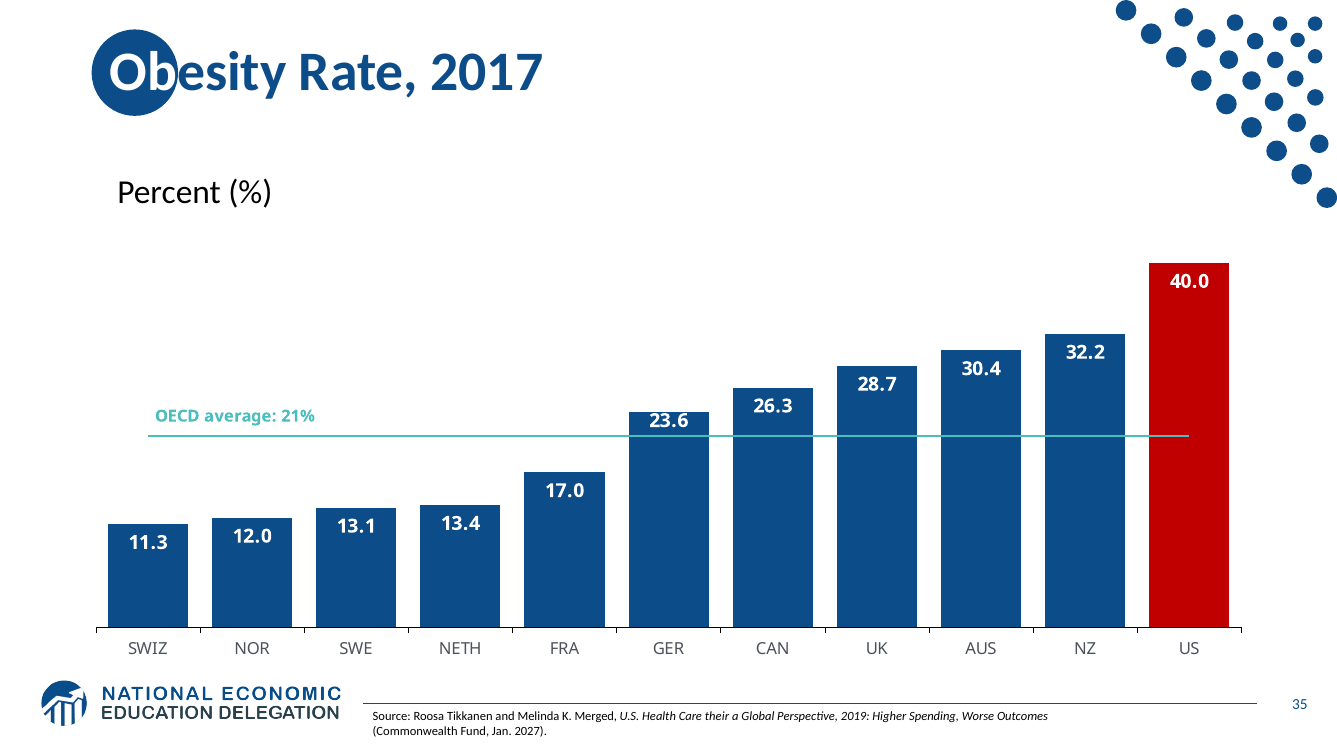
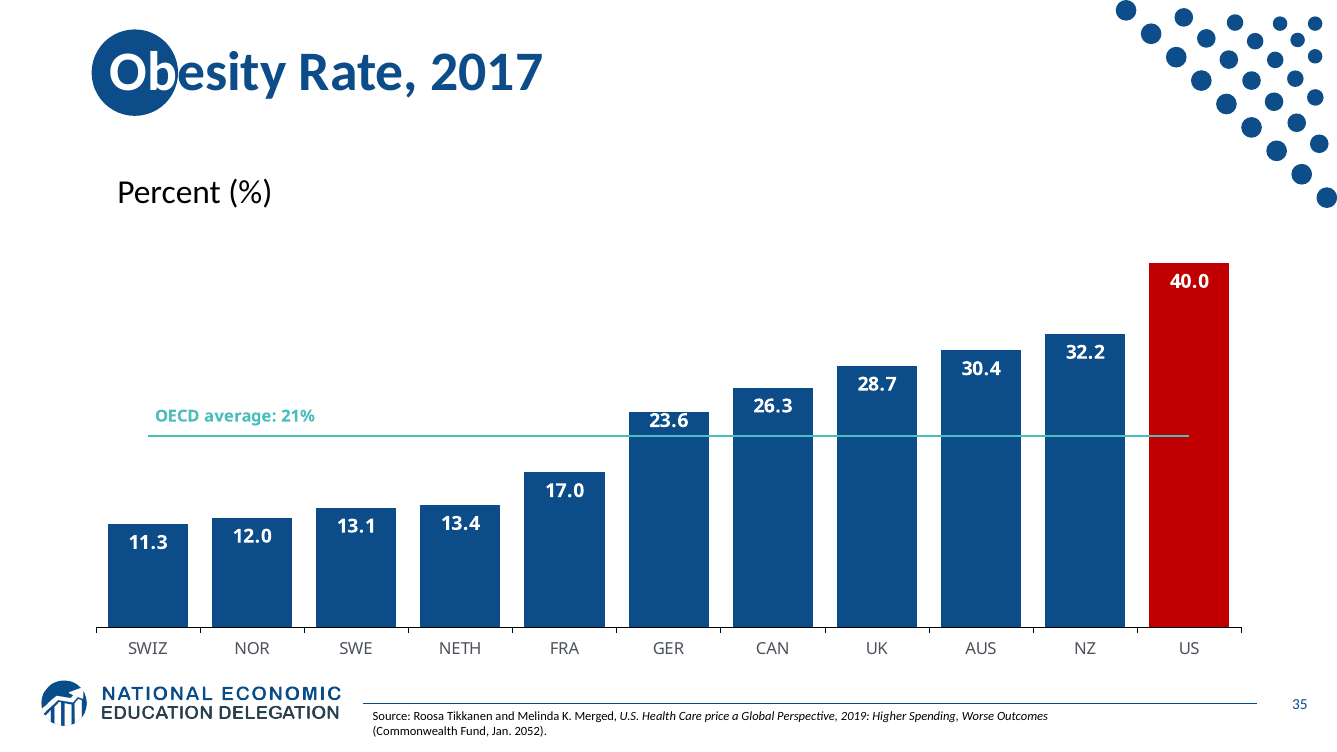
their: their -> price (717, 717)
2027: 2027 -> 2052 (531, 732)
